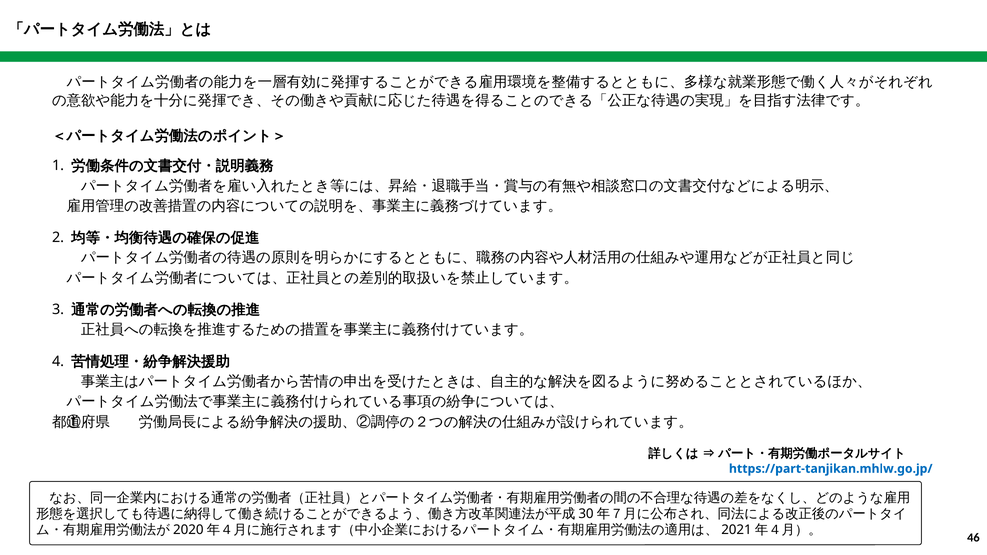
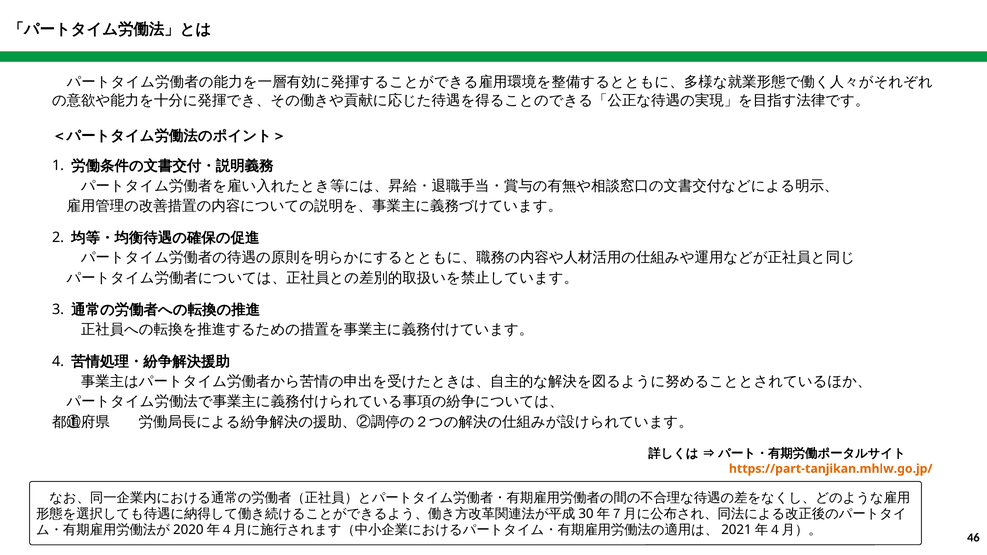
https://part-tanjikan.mhlw.go.jp/ colour: blue -> orange (831, 469)
